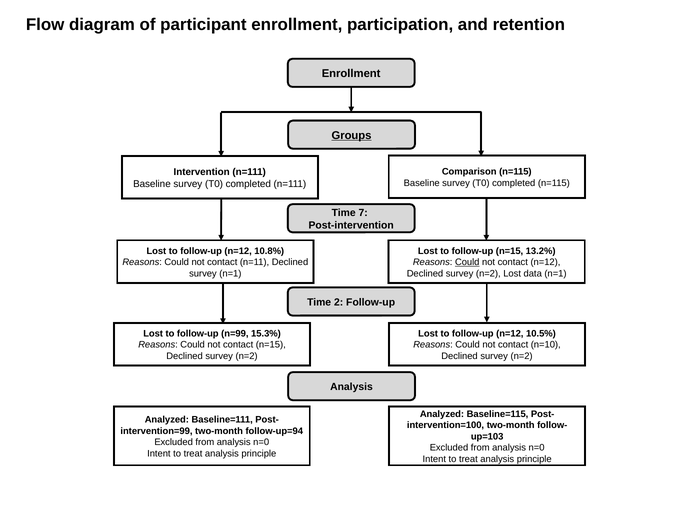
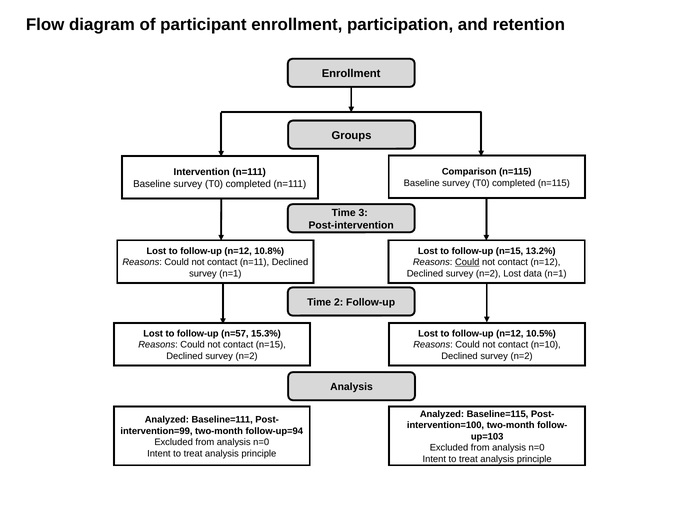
Groups underline: present -> none (352, 135)
7: 7 -> 3 (363, 213)
n=99: n=99 -> n=57 (235, 333)
